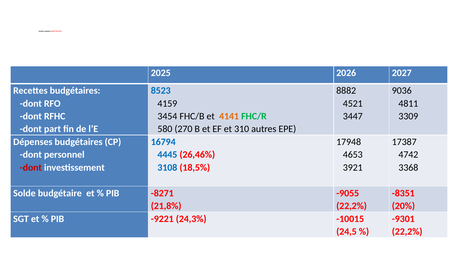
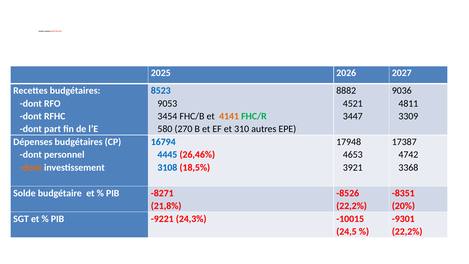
4159: 4159 -> 9053 (167, 103)
dont colour: red -> orange (31, 167)
-9055: -9055 -> -8526 (348, 193)
